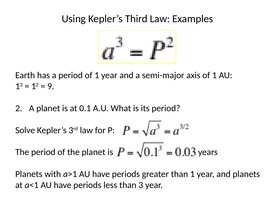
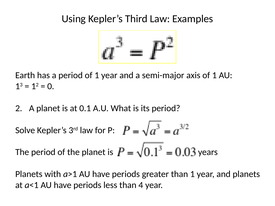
9: 9 -> 0 (51, 86)
3: 3 -> 4 (141, 185)
